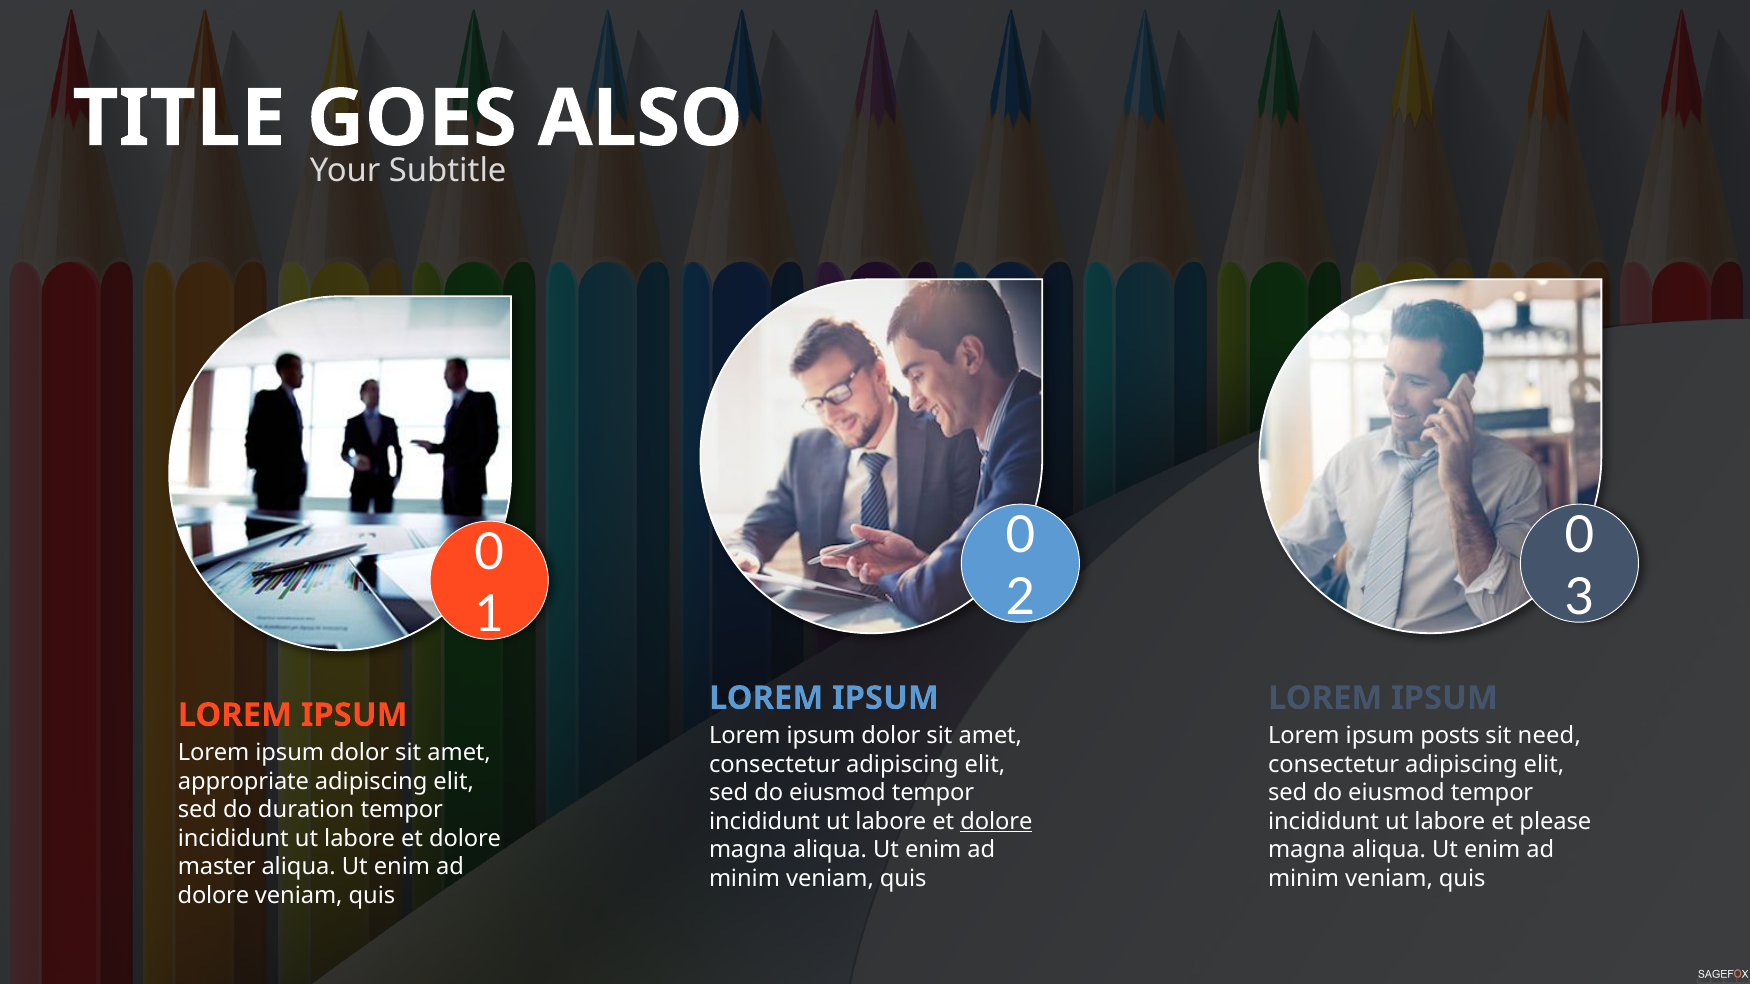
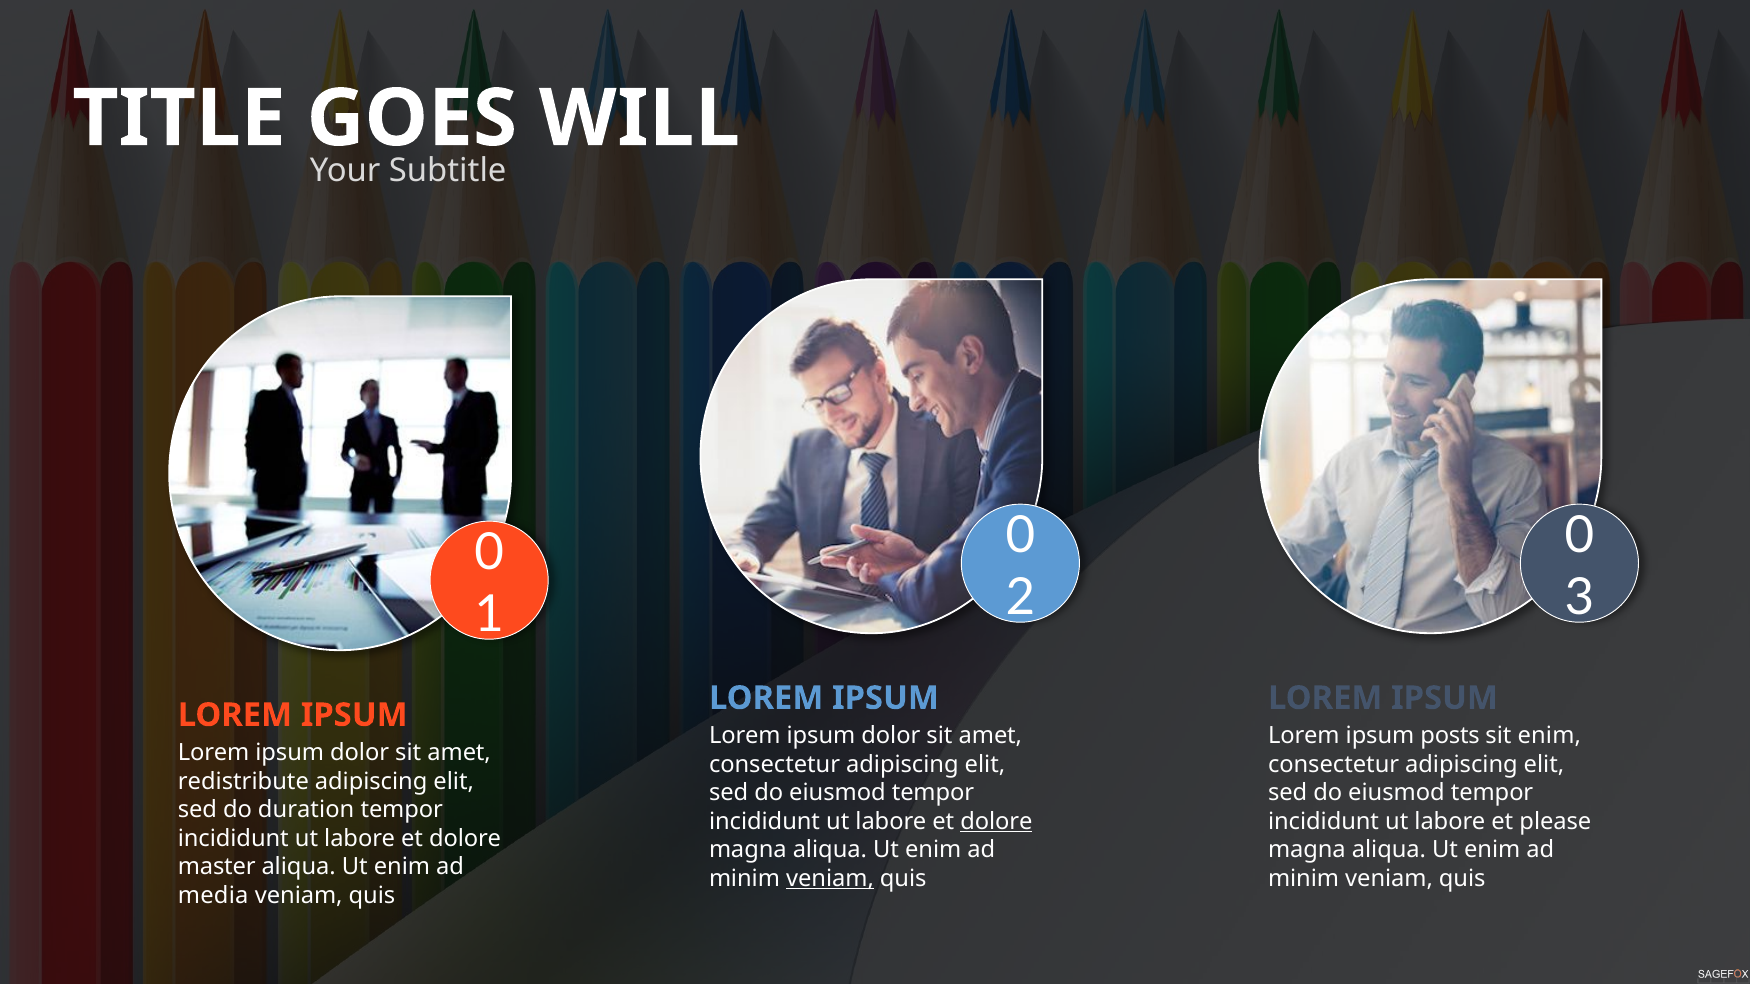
ALSO: ALSO -> WILL (639, 119)
sit need: need -> enim (1549, 736)
appropriate: appropriate -> redistribute (243, 782)
veniam underline: none -> present (830, 879)
dolore: dolore -> media (213, 896)
